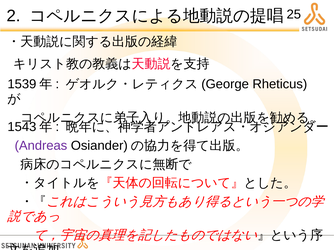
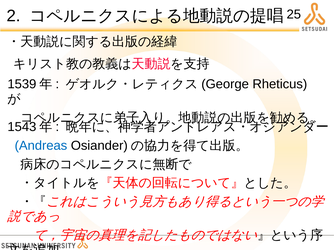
Andreas colour: purple -> blue (41, 146)
